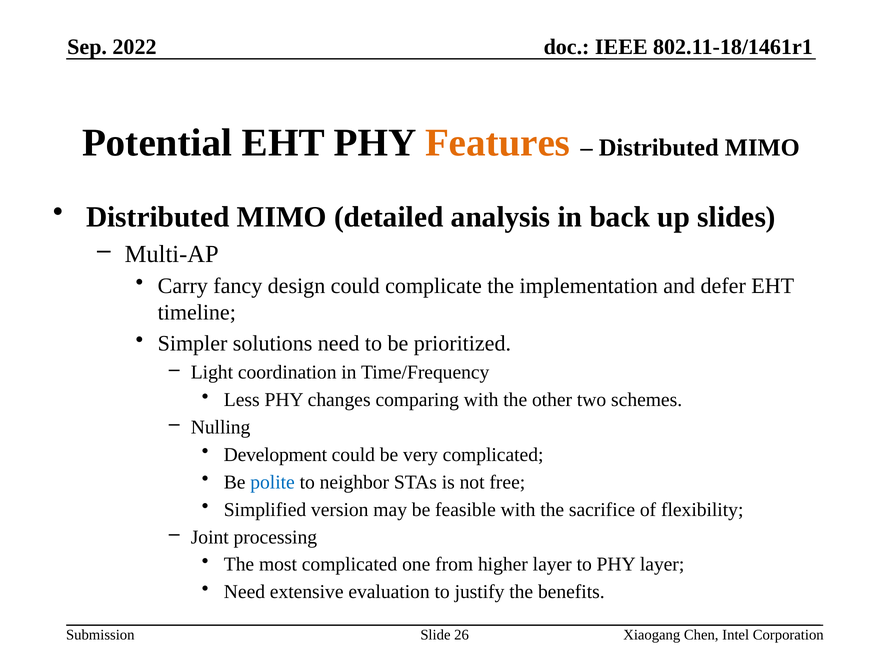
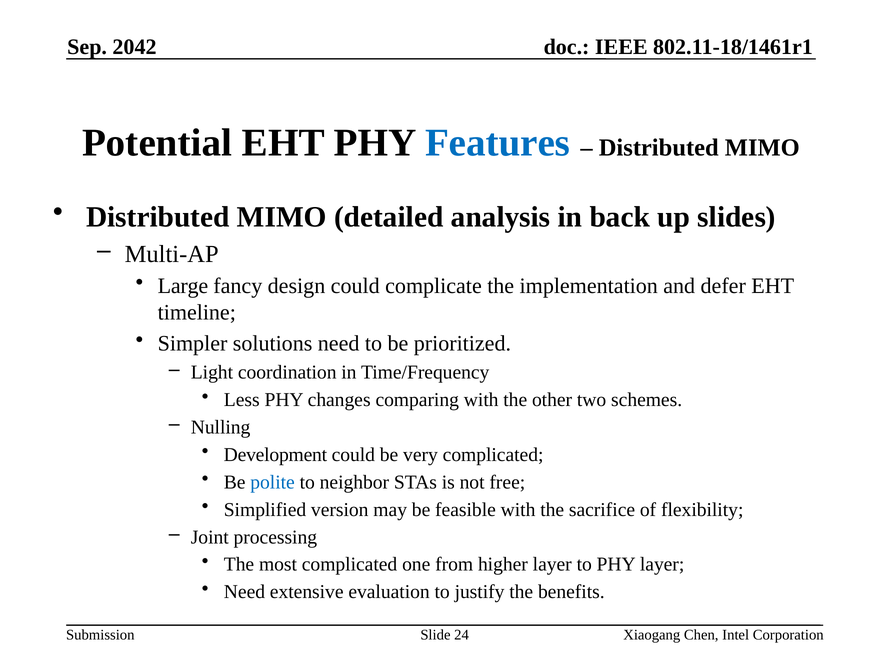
2022: 2022 -> 2042 (135, 47)
Features colour: orange -> blue (498, 143)
Carry: Carry -> Large (183, 286)
26: 26 -> 24 (462, 634)
